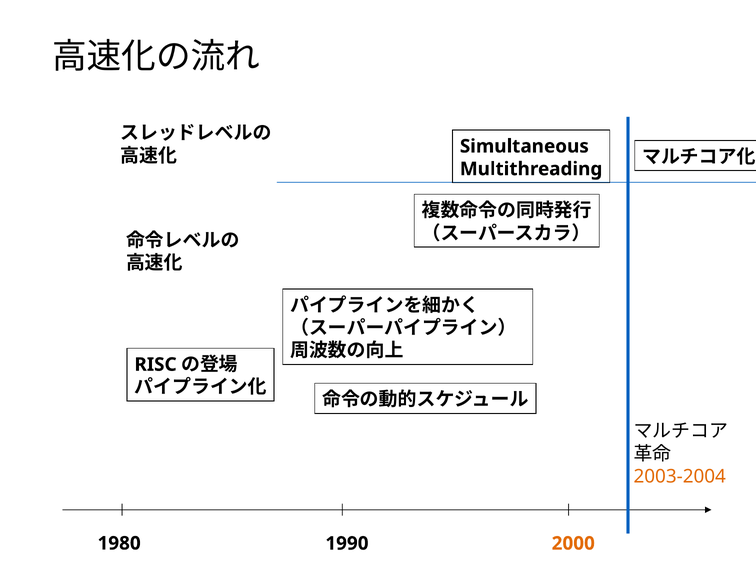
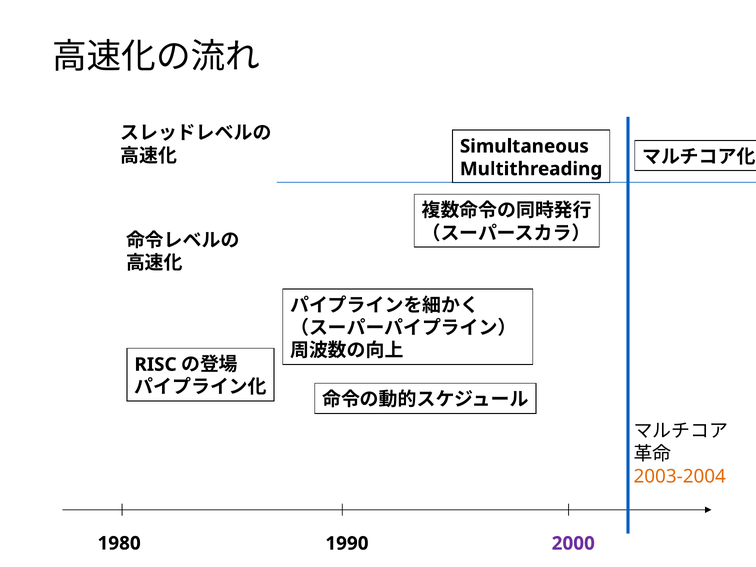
2000 colour: orange -> purple (573, 543)
